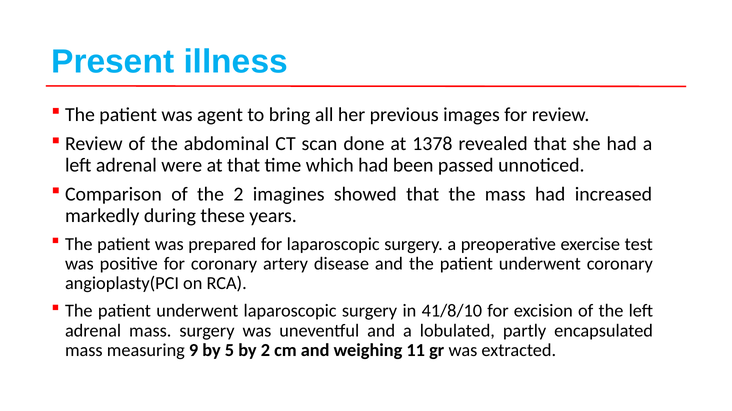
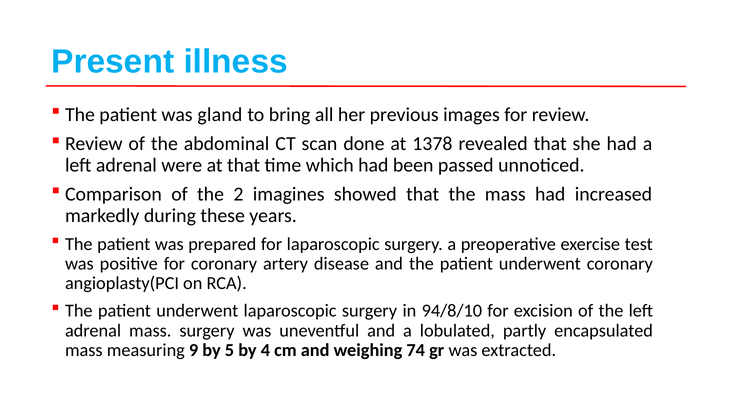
agent: agent -> gland (220, 115)
41/8/10: 41/8/10 -> 94/8/10 (452, 311)
by 2: 2 -> 4 (265, 351)
11: 11 -> 74 (416, 351)
